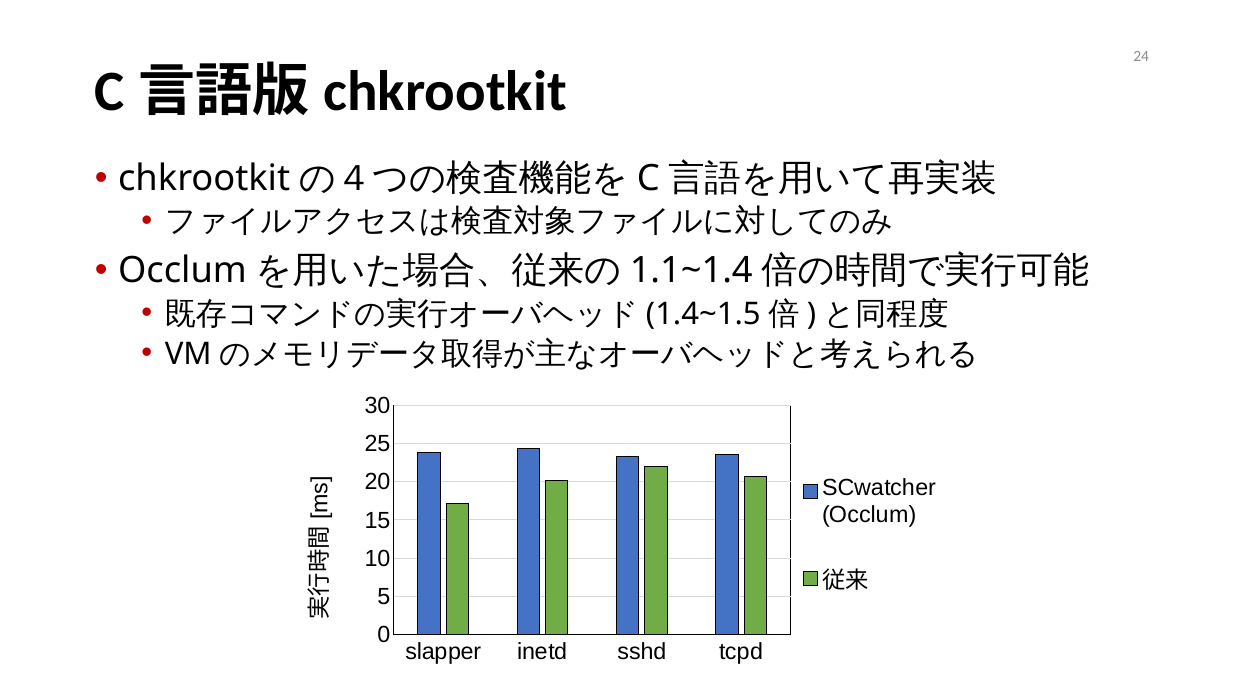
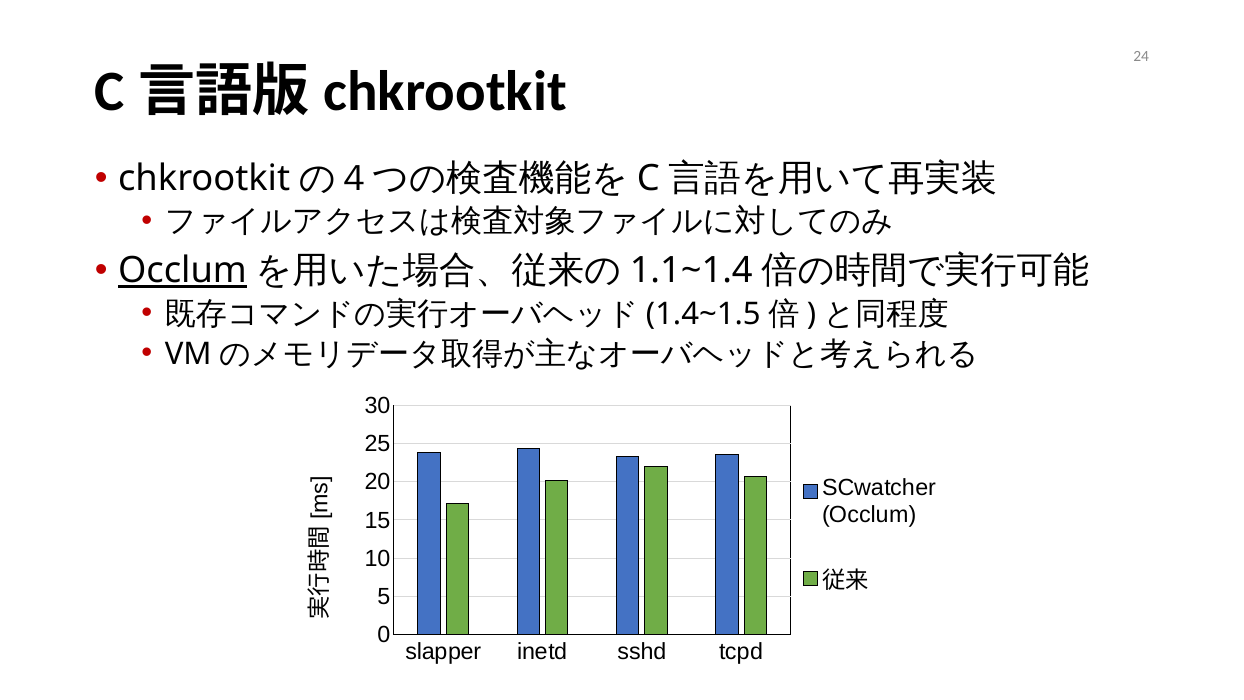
Occlum underline: none -> present (182, 271)
